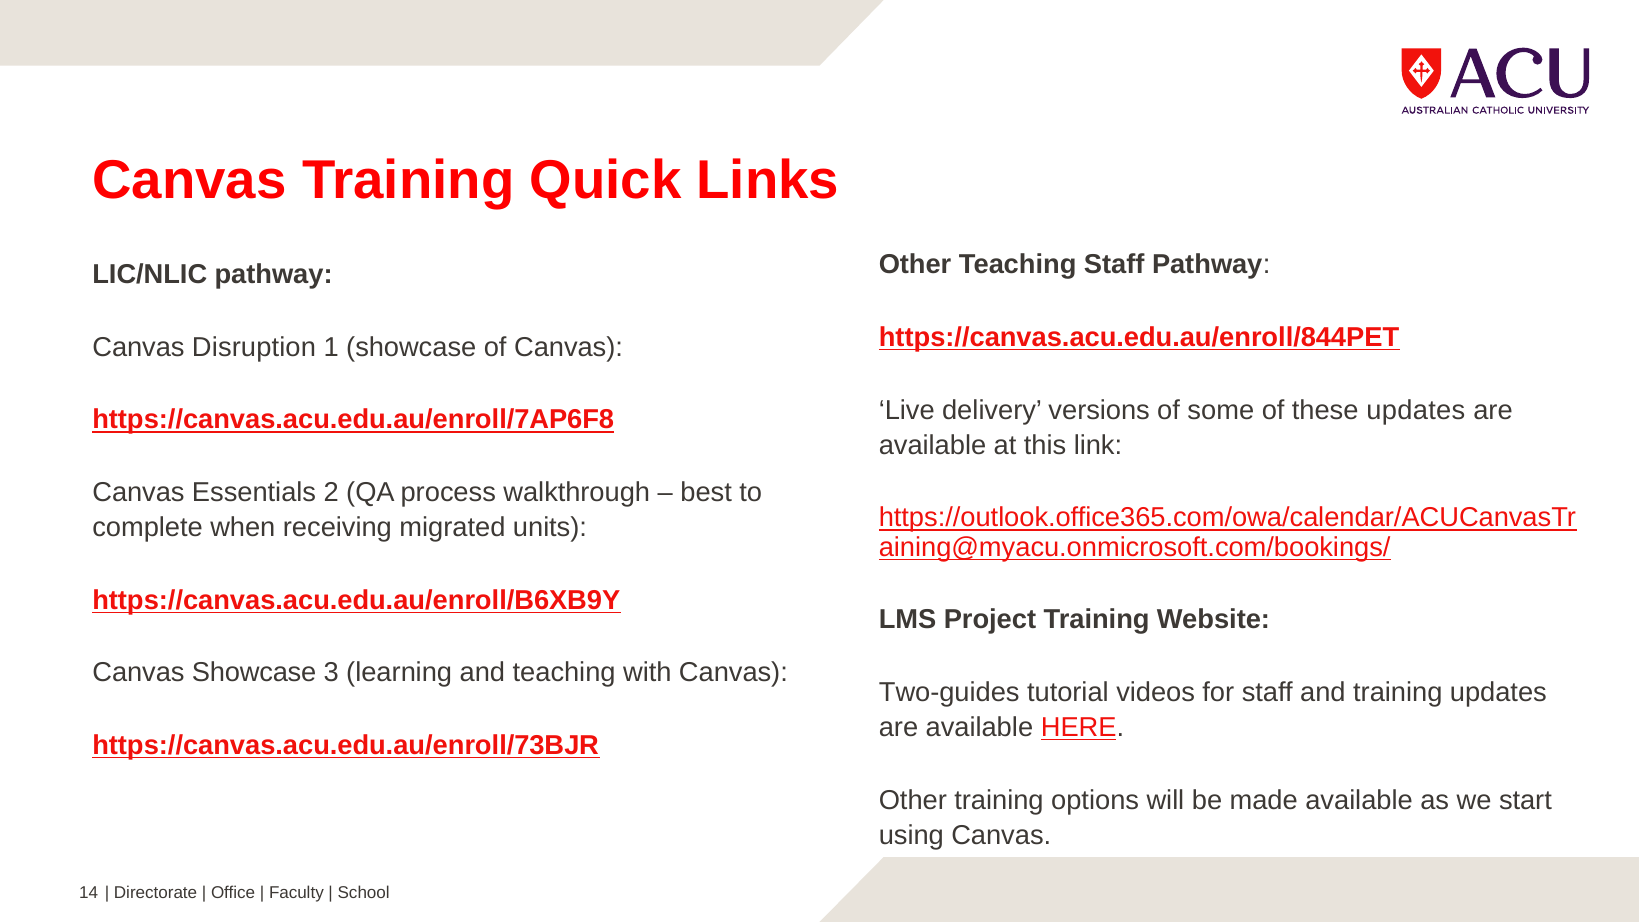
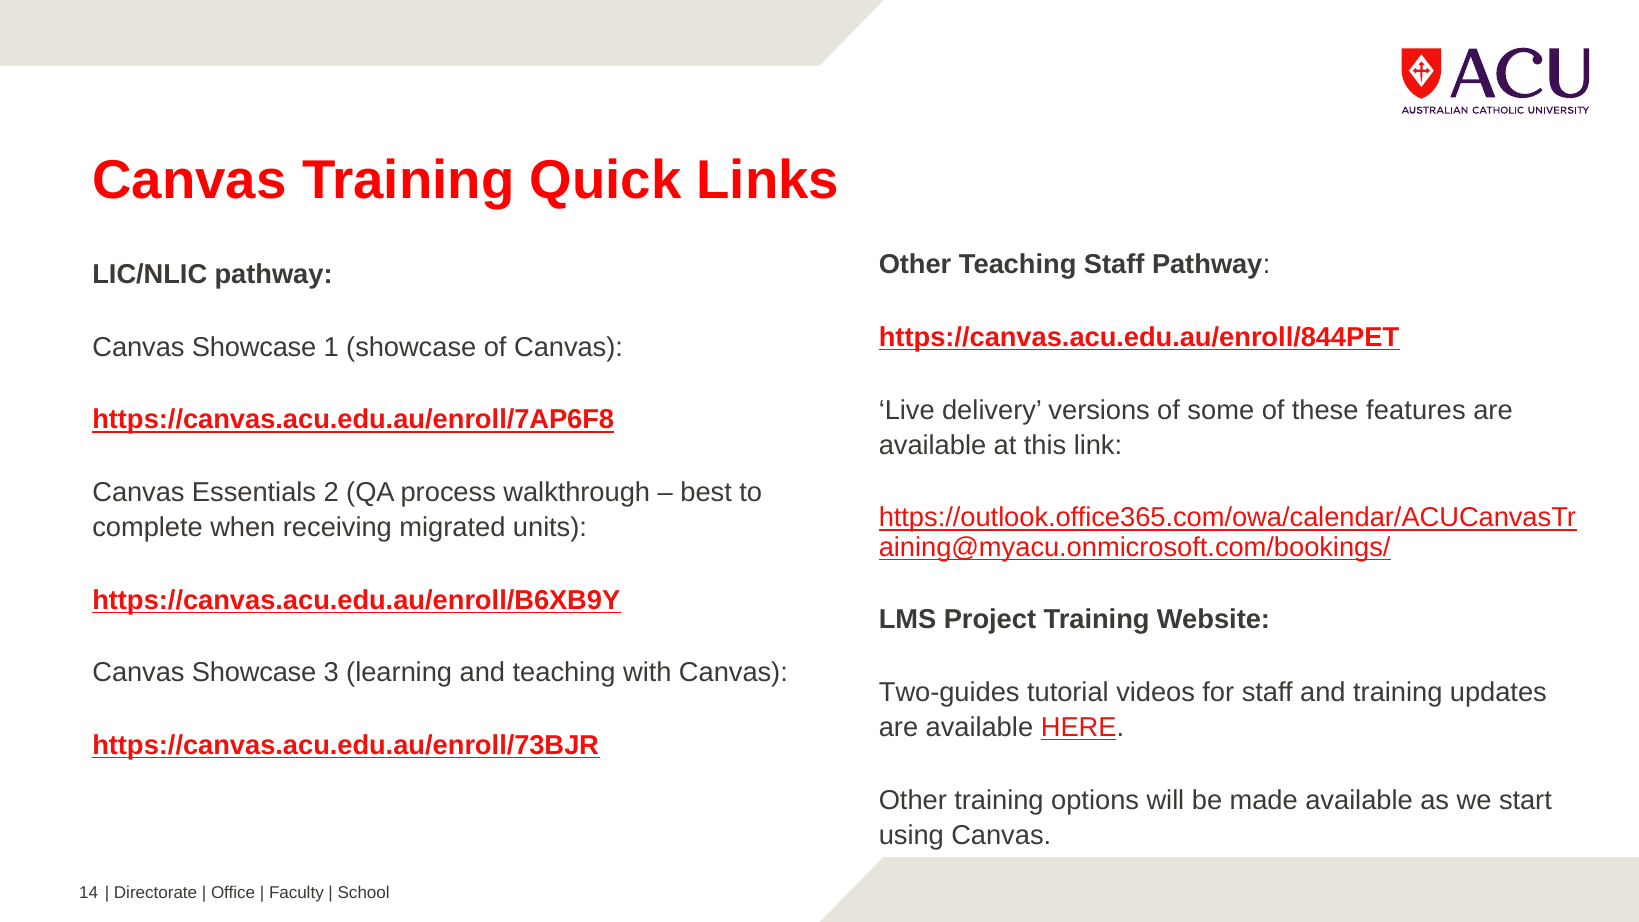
Disruption: Disruption -> Showcase (254, 347)
these updates: updates -> features (1416, 410)
